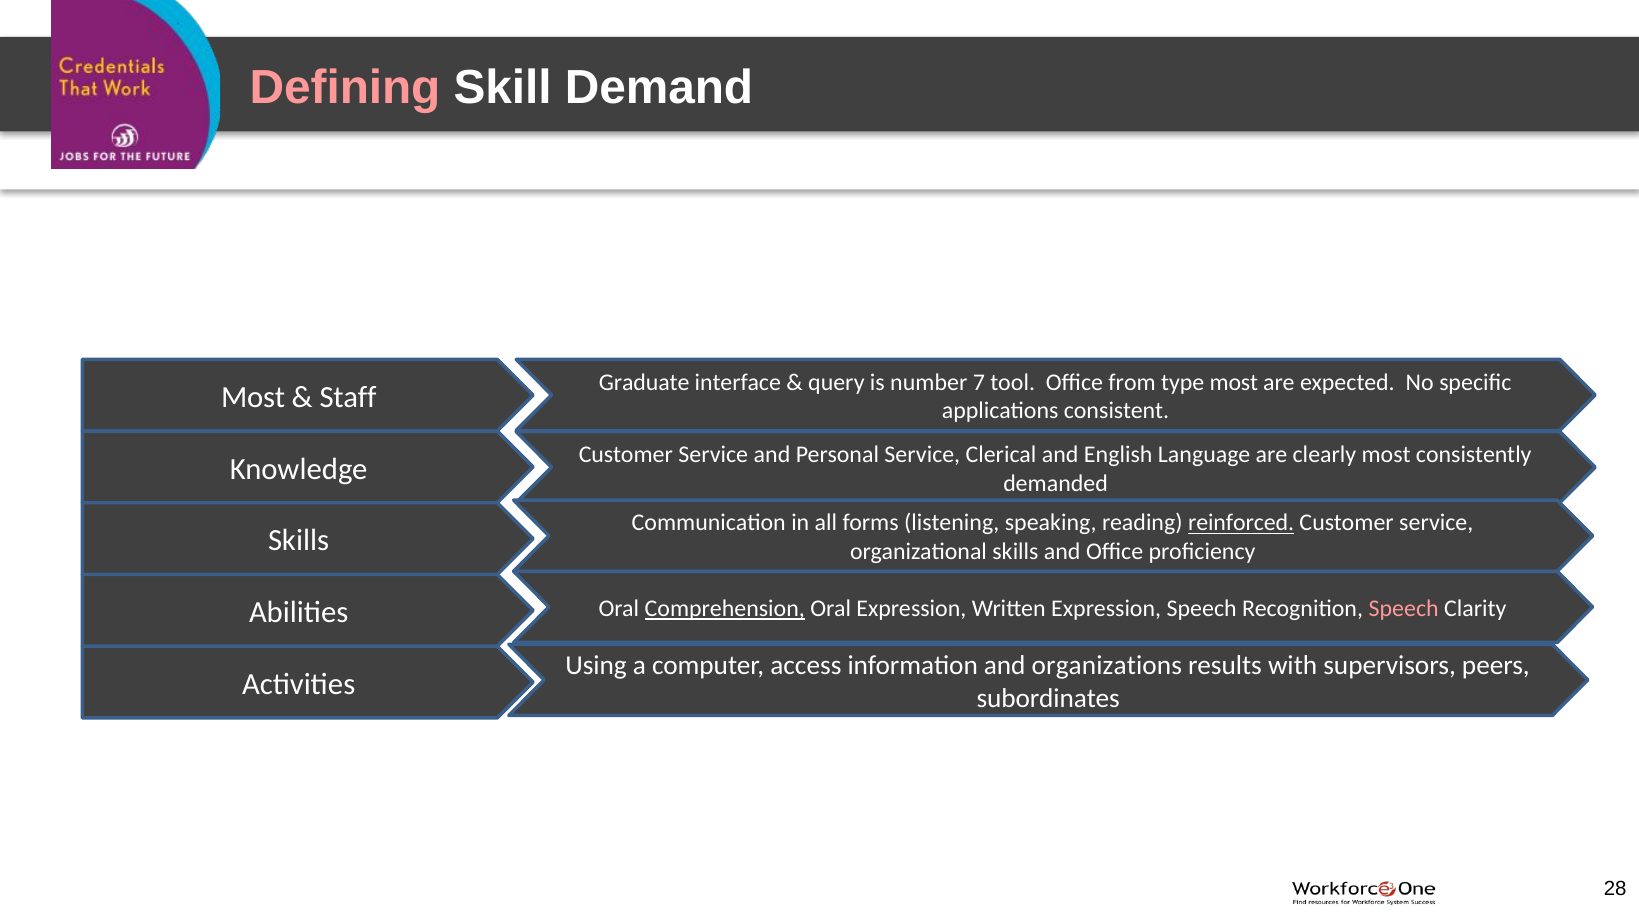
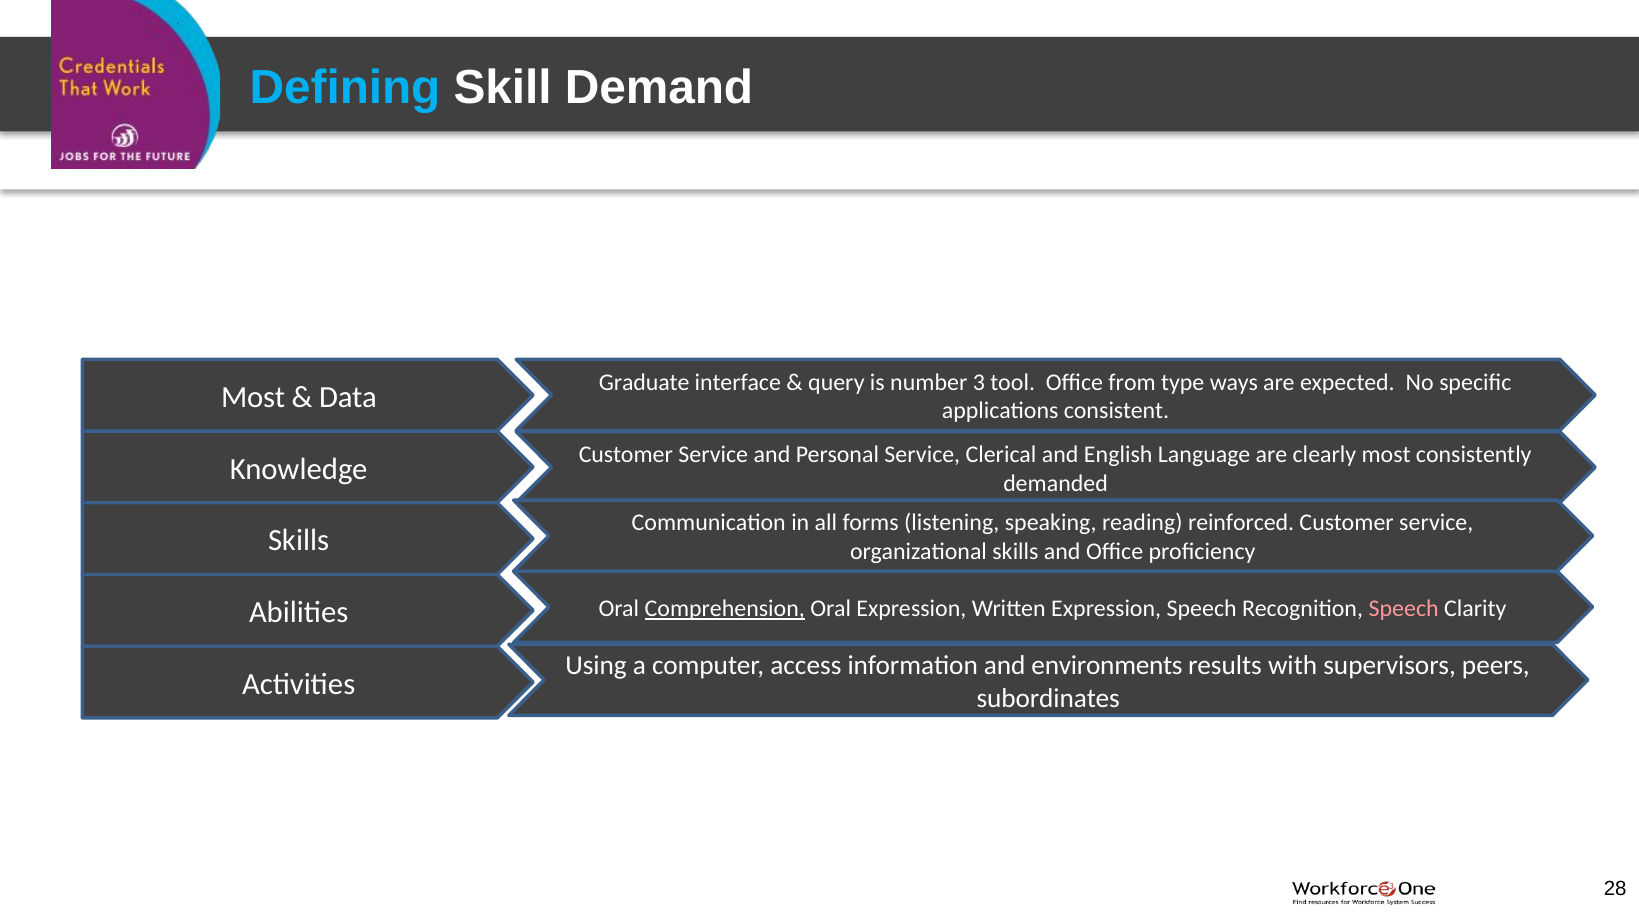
Defining colour: pink -> light blue (345, 88)
7: 7 -> 3 (979, 382)
type most: most -> ways (1234, 382)
Staff: Staff -> Data (348, 397)
reinforced underline: present -> none (1241, 523)
organizations: organizations -> environments (1107, 666)
